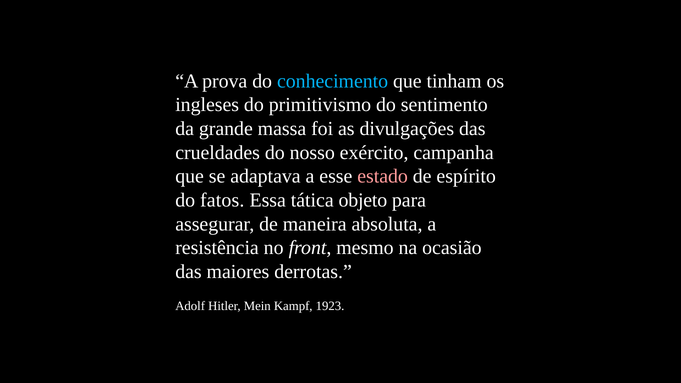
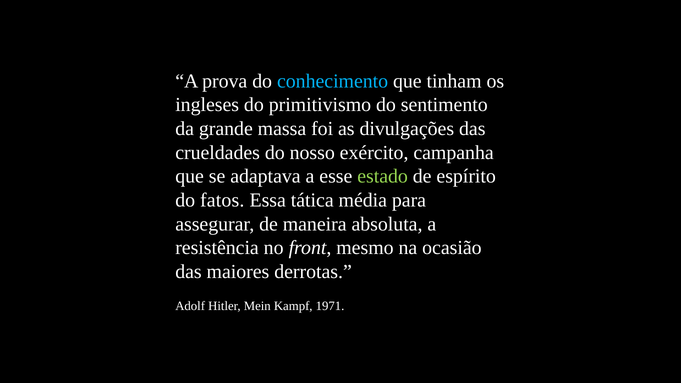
estado colour: pink -> light green (383, 176)
objeto: objeto -> média (363, 200)
1923: 1923 -> 1971 (330, 306)
